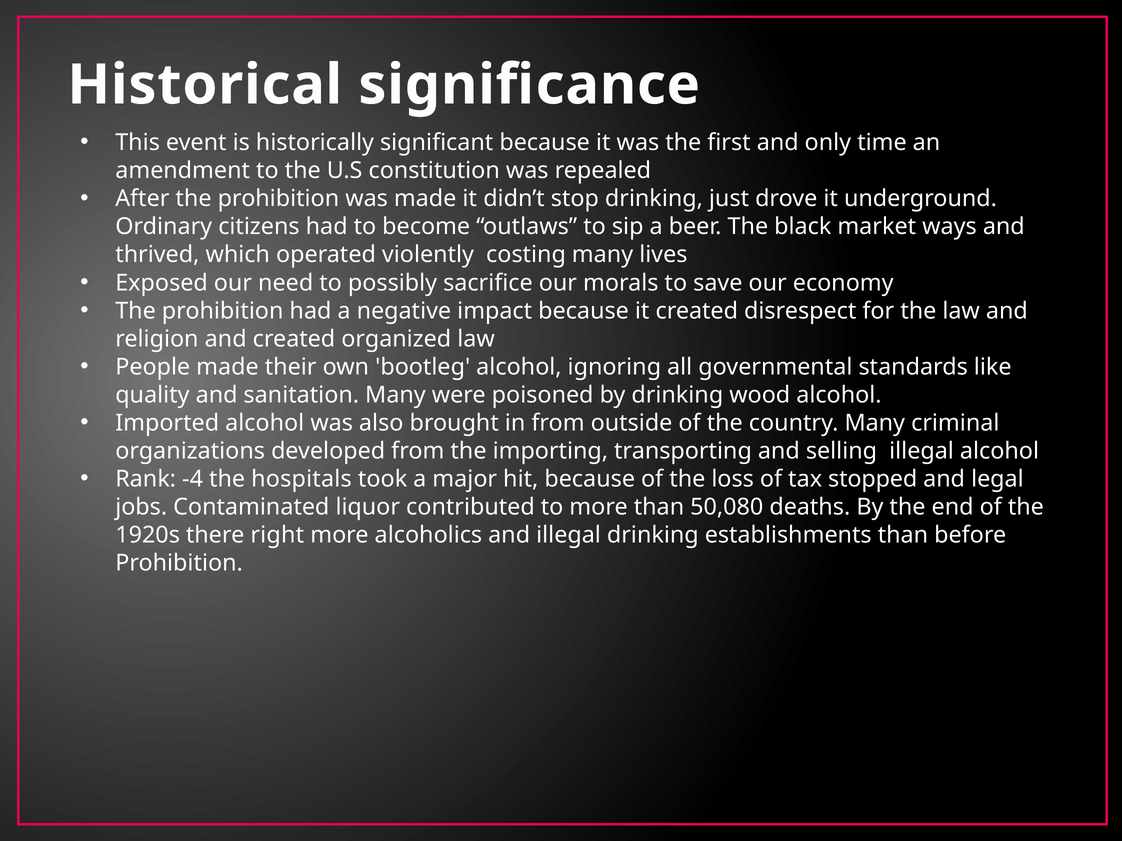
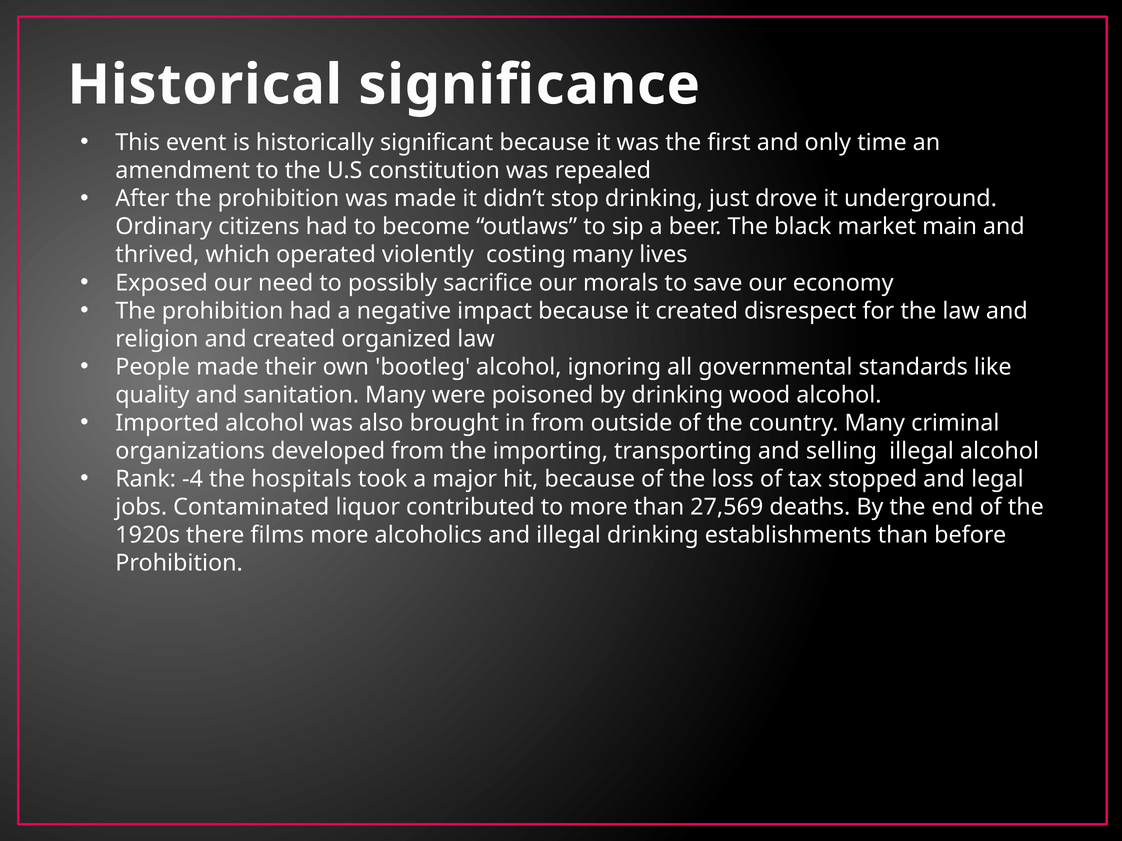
ways: ways -> main (950, 227)
50,080: 50,080 -> 27,569 (727, 507)
right: right -> films (277, 535)
